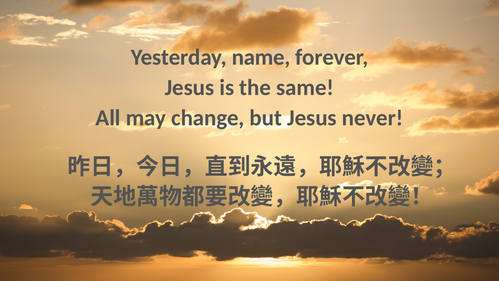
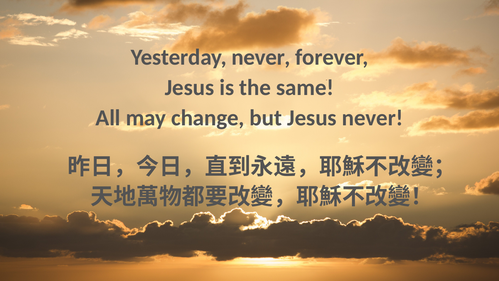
Yesterday name: name -> never (261, 57)
